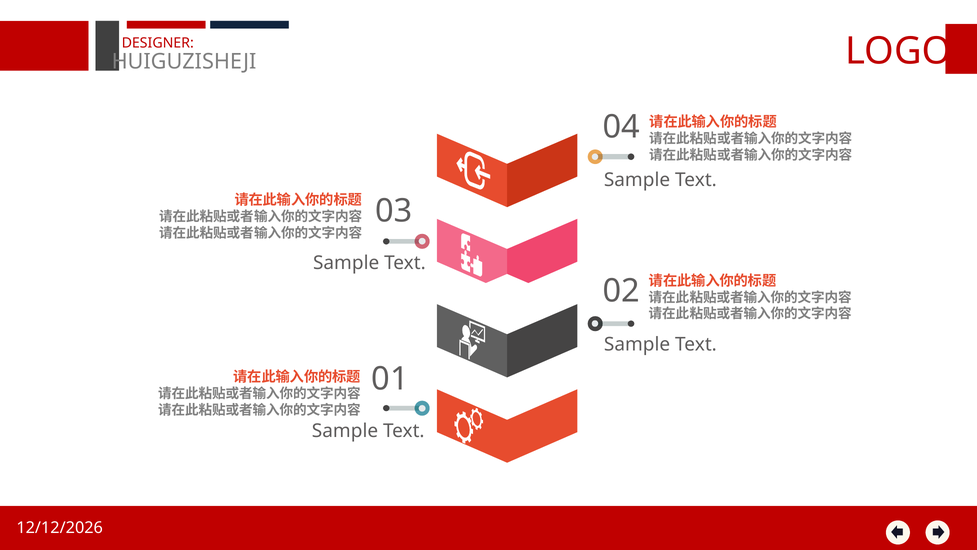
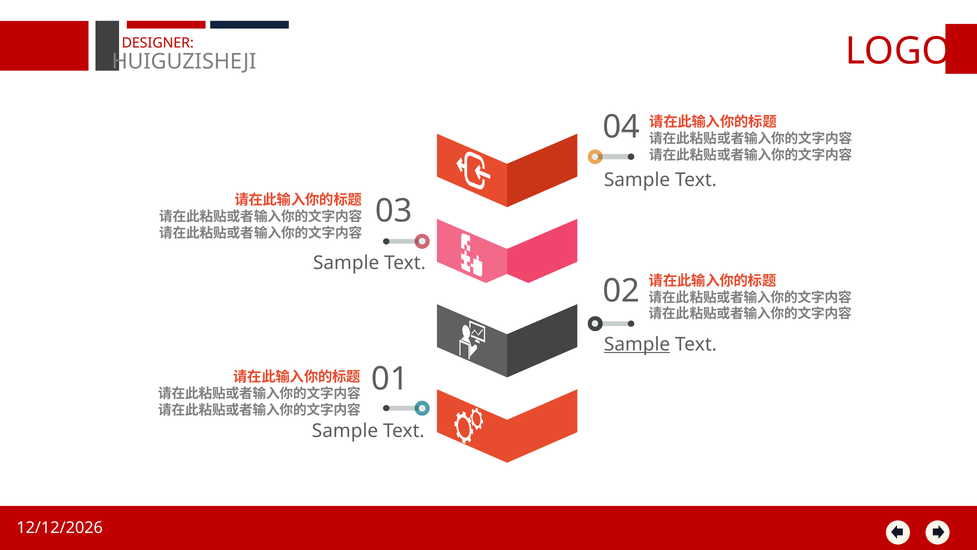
Sample underline: none -> present (637, 344)
